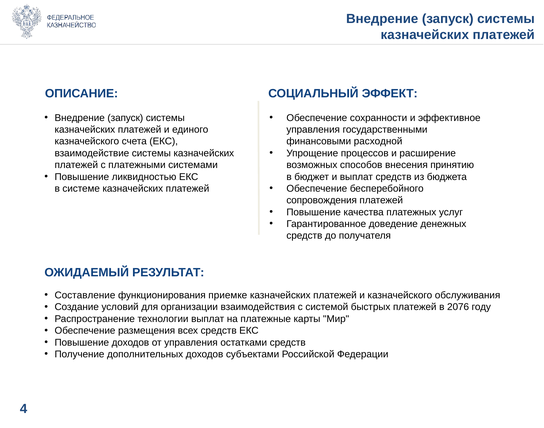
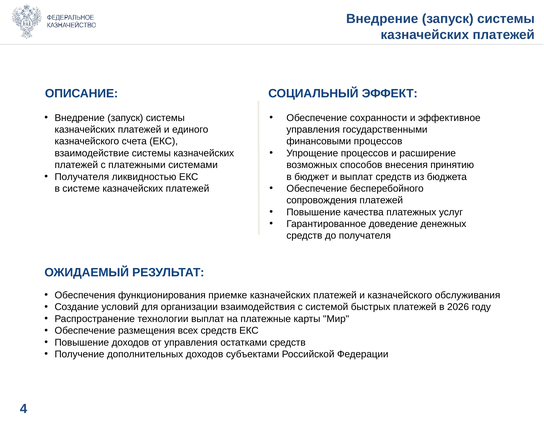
финансовыми расходной: расходной -> процессов (378, 141)
Повышение: Повышение -> Получателя (82, 177)
Составление: Составление -> Обеспечения (85, 295)
2076: 2076 -> 2026 (458, 307)
